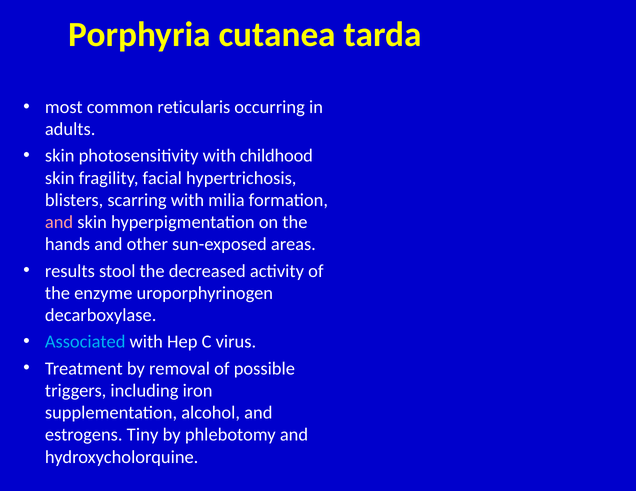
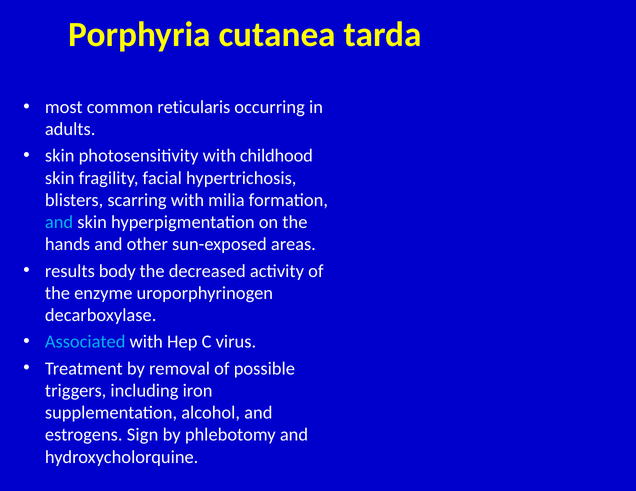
and colour: pink -> light blue (59, 222)
stool: stool -> body (117, 271)
Tiny: Tiny -> Sign (143, 435)
